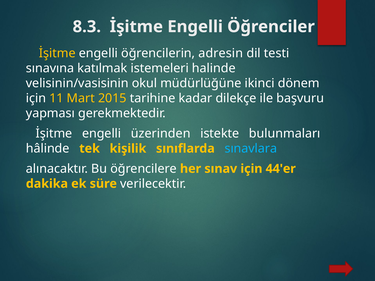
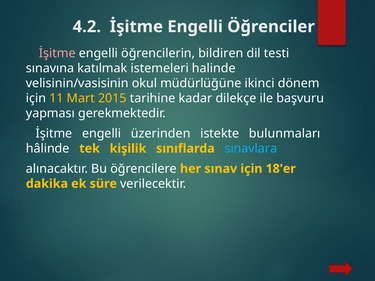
8.3: 8.3 -> 4.2 (87, 27)
İşitme colour: yellow -> pink (57, 53)
adresin: adresin -> bildiren (221, 53)
44'er: 44'er -> 18'er (281, 169)
